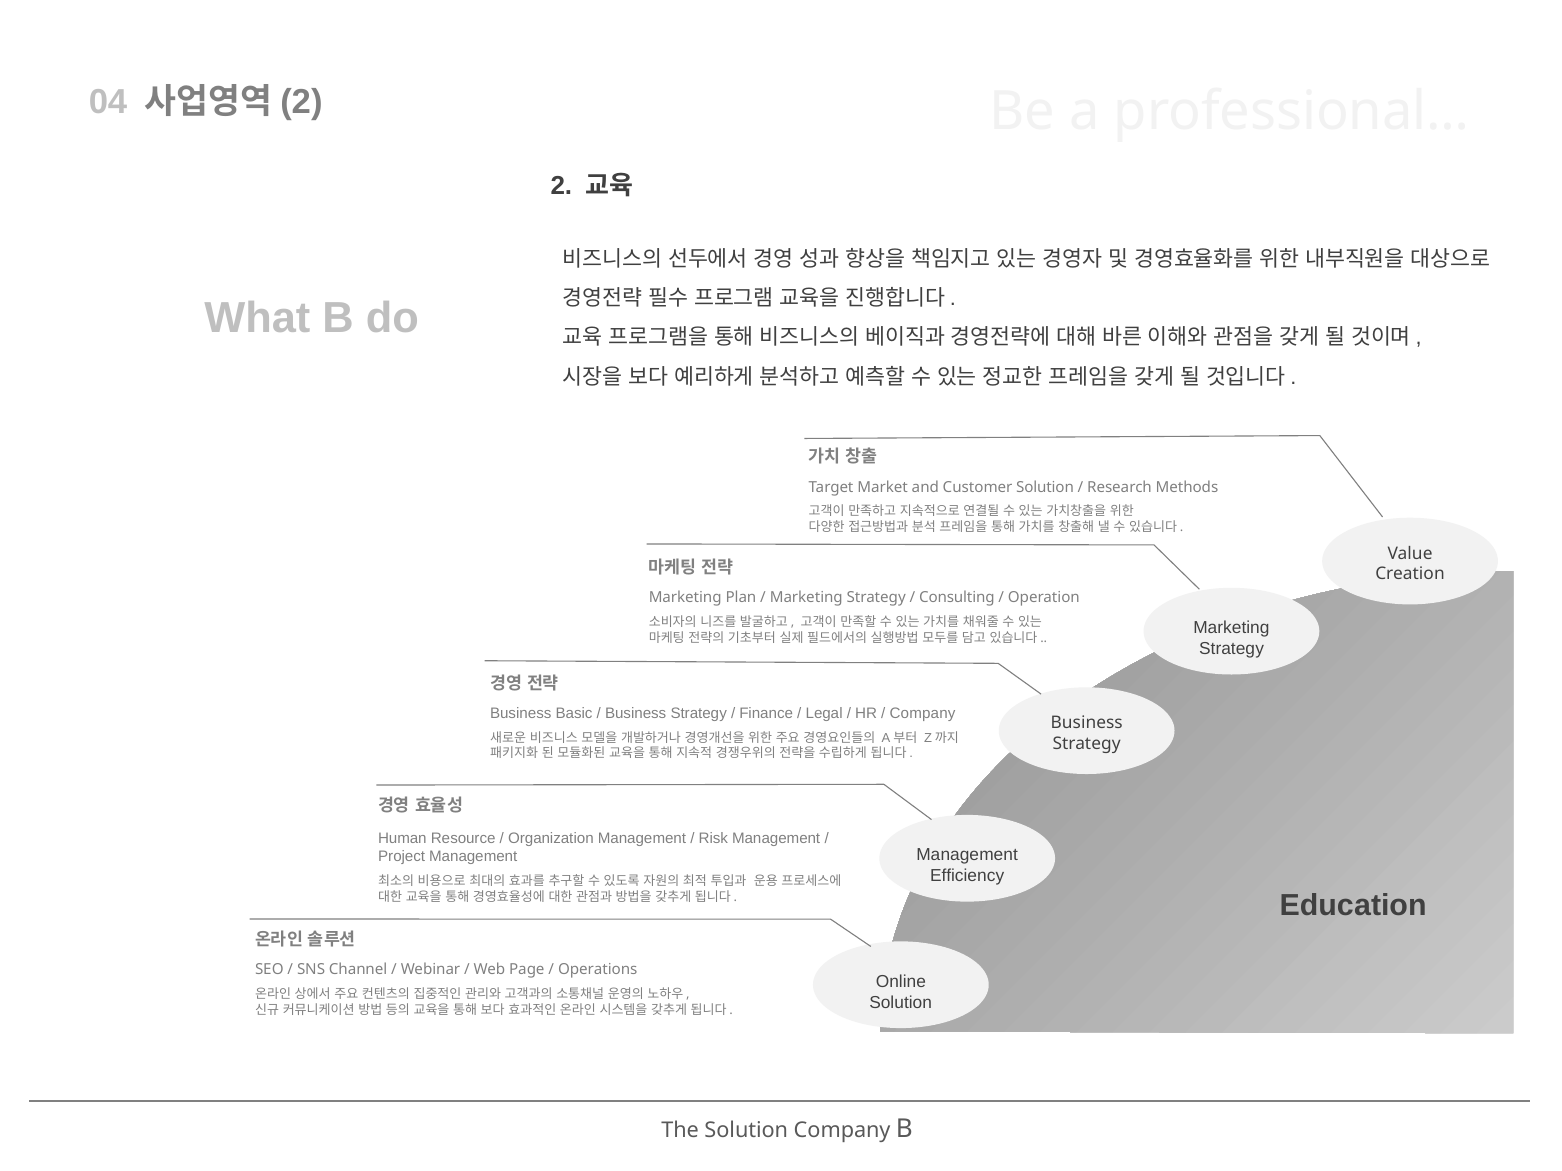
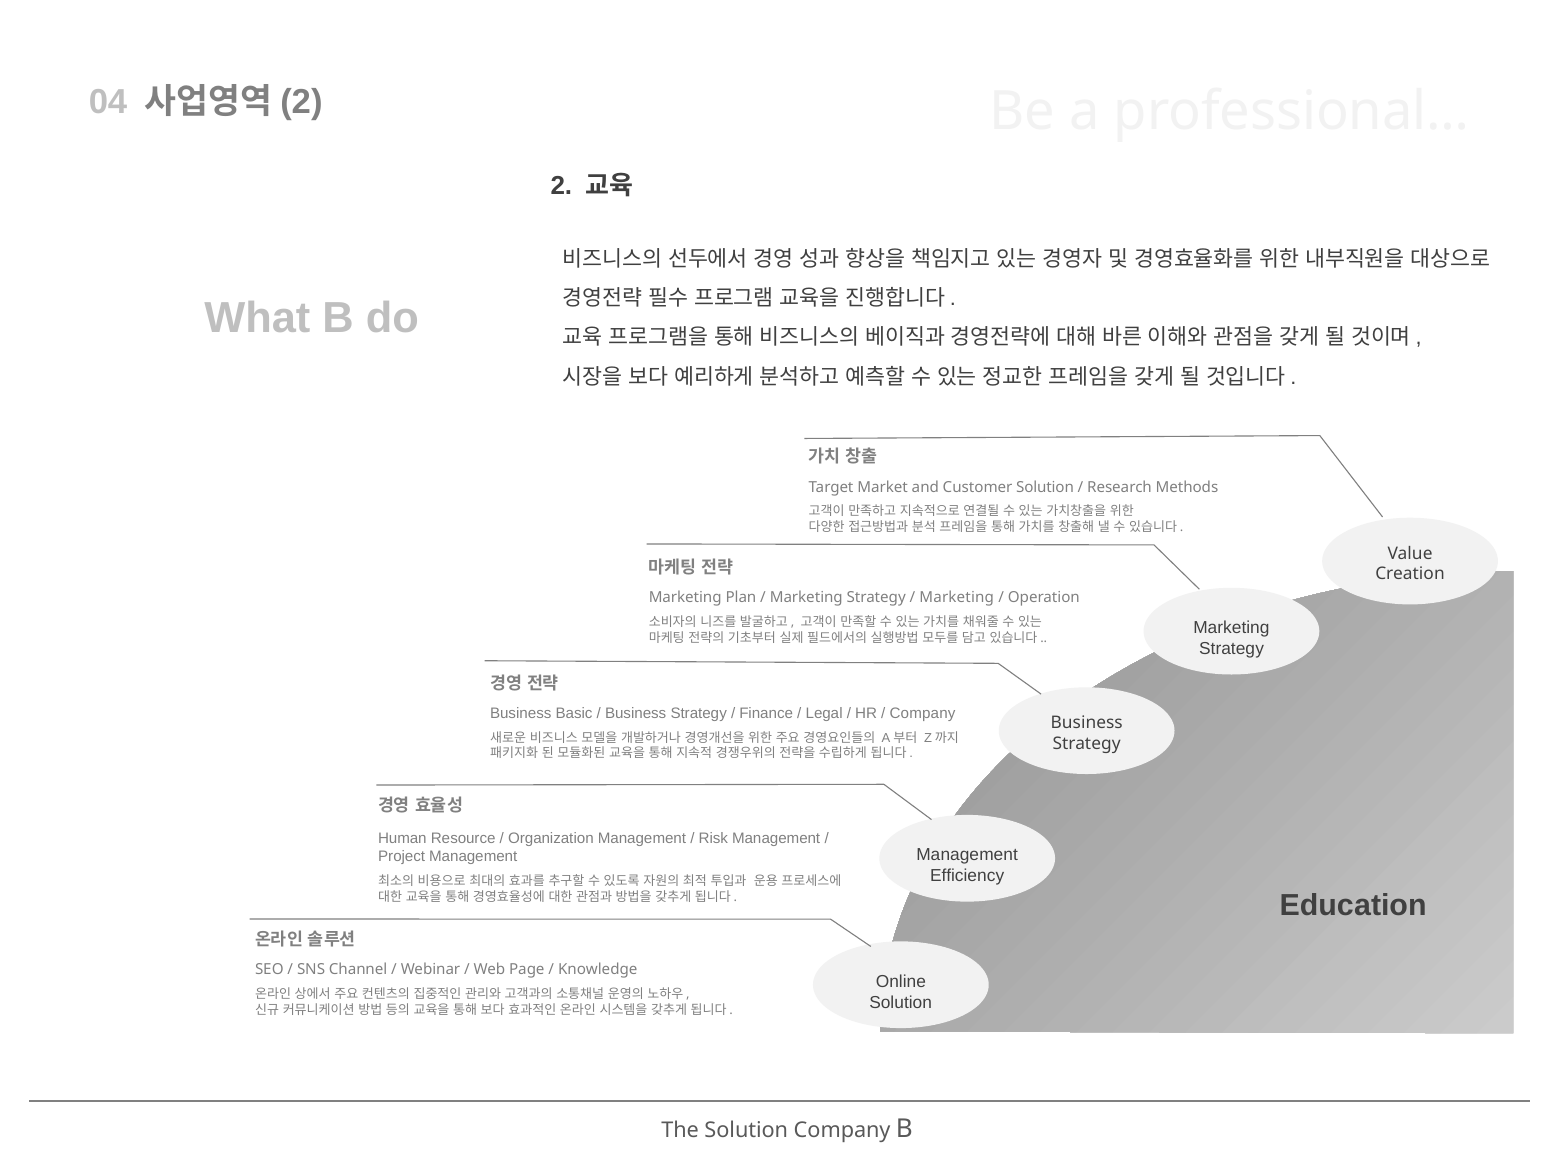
Consulting: Consulting -> Marketing (957, 598)
Operations: Operations -> Knowledge (598, 970)
